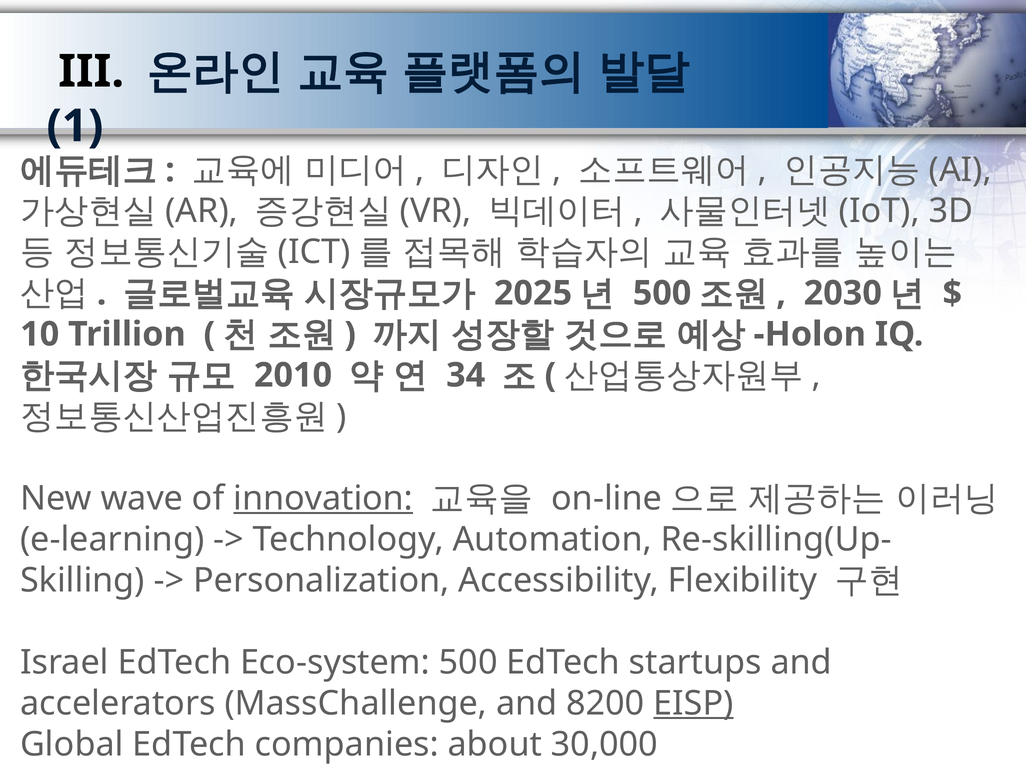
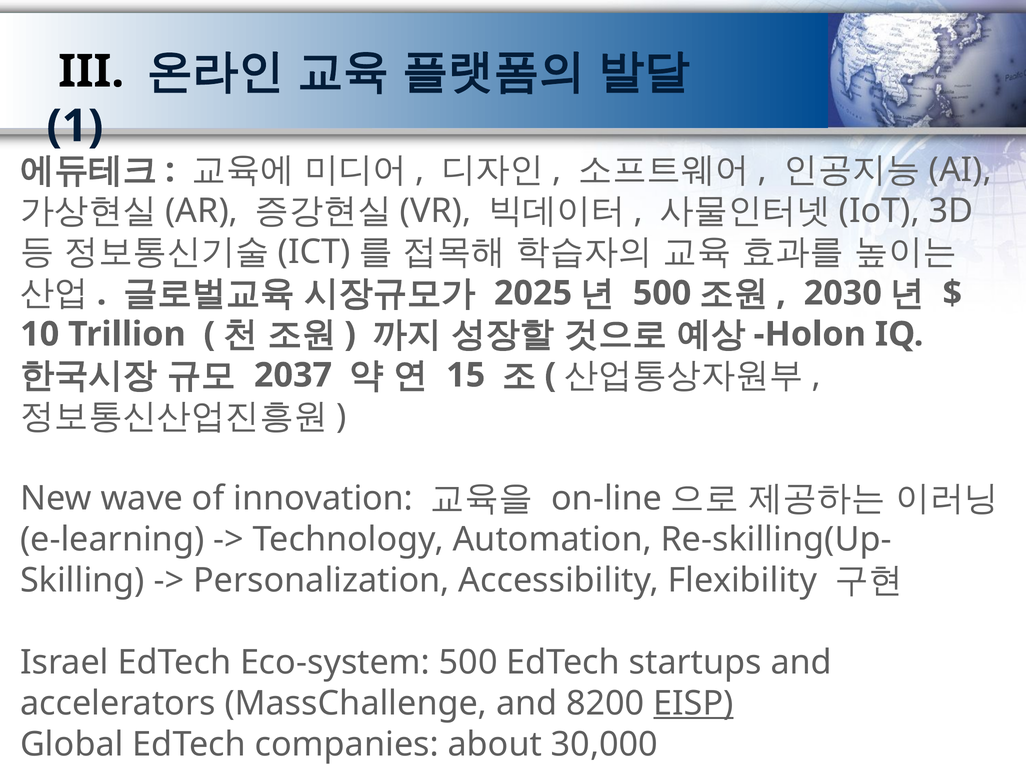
2010: 2010 -> 2037 (293, 375)
34: 34 -> 15 (466, 375)
innovation underline: present -> none (323, 499)
